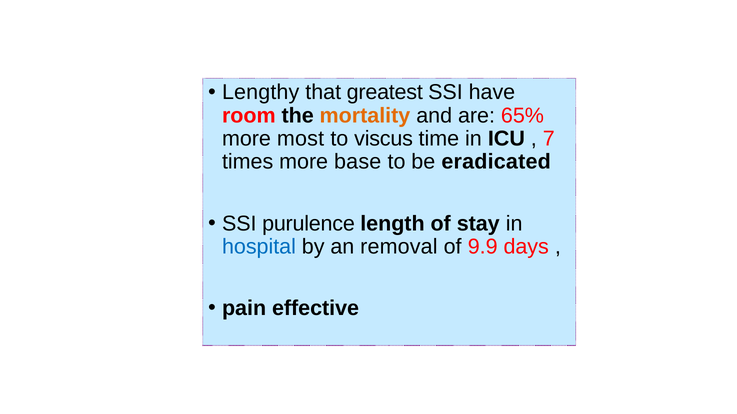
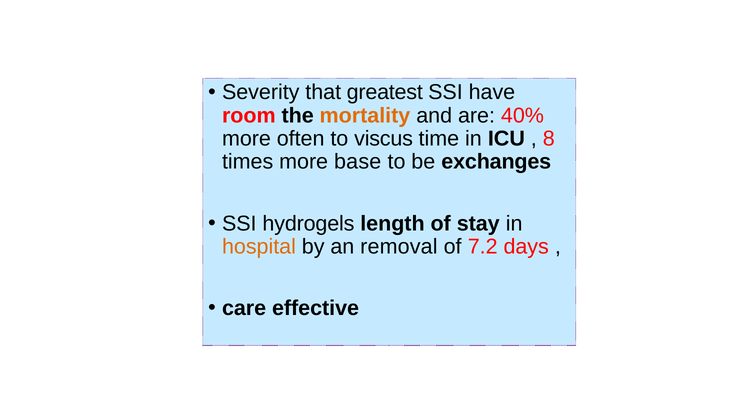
Lengthy: Lengthy -> Severity (261, 93)
65%: 65% -> 40% (522, 116)
most: most -> often (301, 139)
7: 7 -> 8 (549, 139)
eradicated: eradicated -> exchanges (496, 162)
purulence: purulence -> hydrogels (308, 224)
hospital colour: blue -> orange (259, 247)
9.9: 9.9 -> 7.2 (483, 247)
pain: pain -> care (244, 309)
